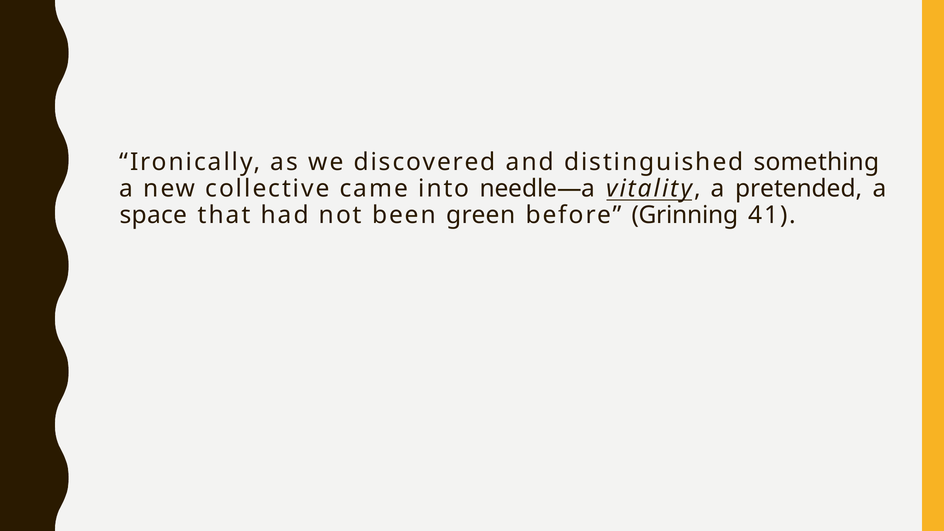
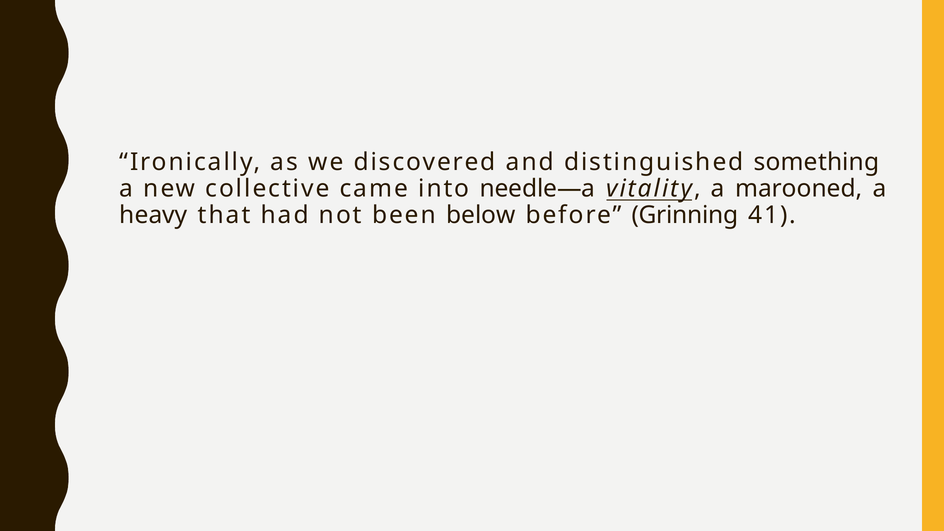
pretended: pretended -> marooned (799, 189)
space: space -> heavy (153, 215)
green: green -> below (481, 215)
